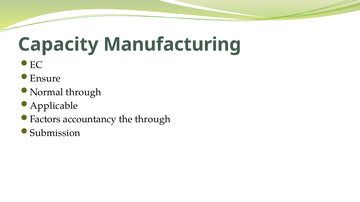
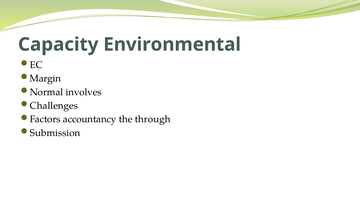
Manufacturing: Manufacturing -> Environmental (172, 45)
Ensure: Ensure -> Margin (45, 79)
Normal through: through -> involves (84, 92)
Applicable: Applicable -> Challenges (54, 106)
